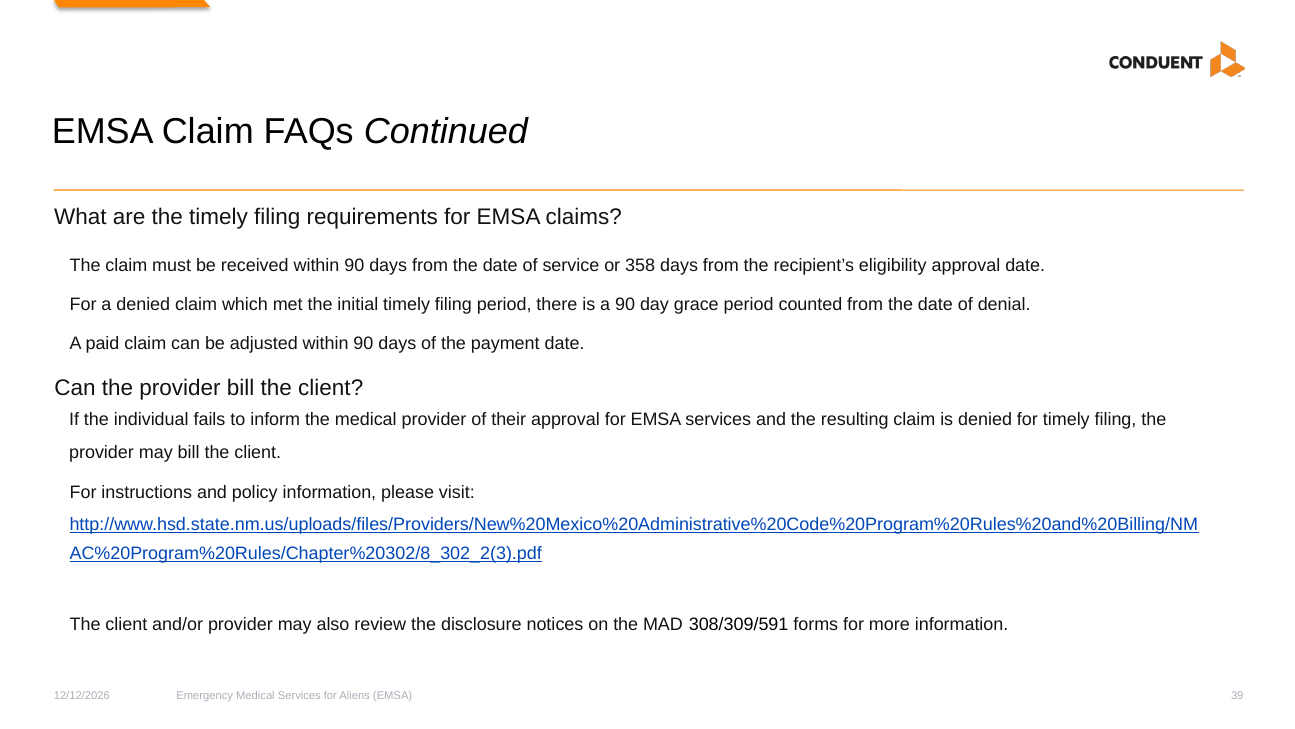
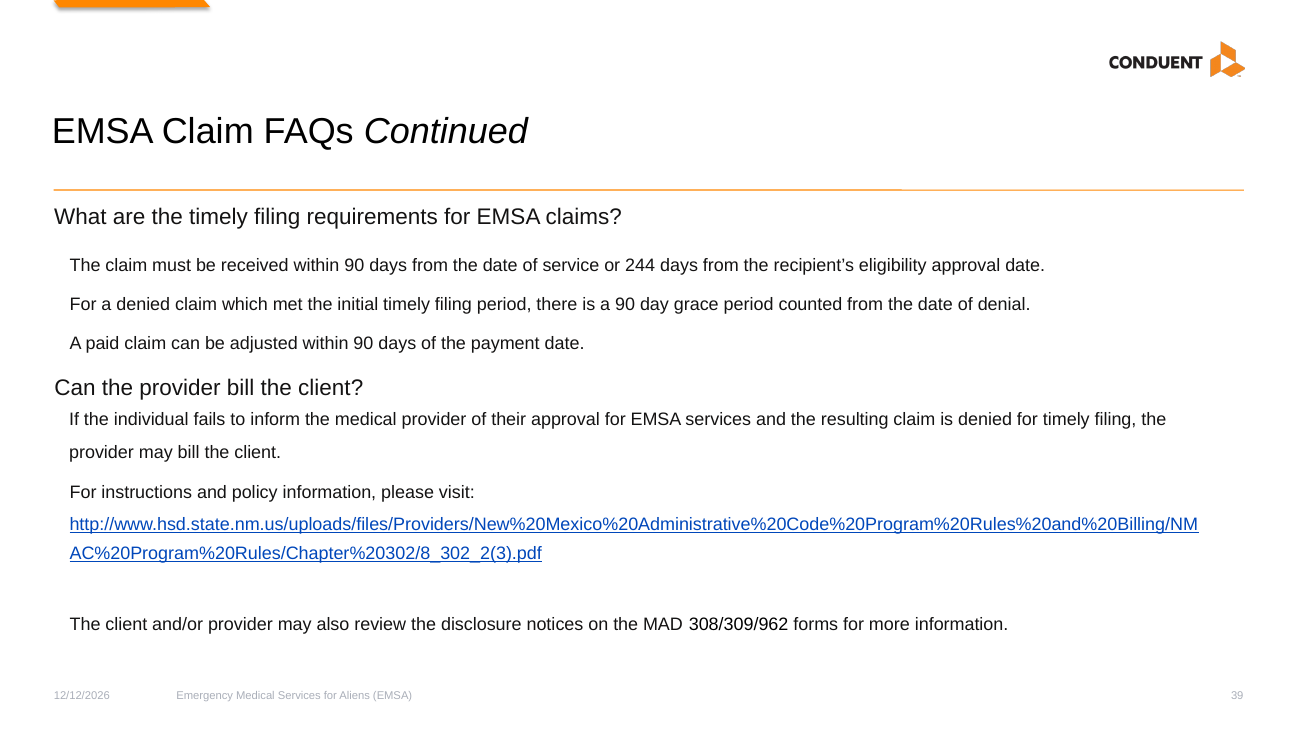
358: 358 -> 244 (640, 265)
308/309/591: 308/309/591 -> 308/309/962 (739, 624)
